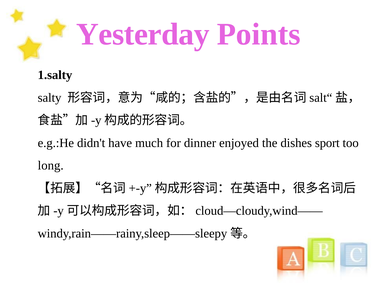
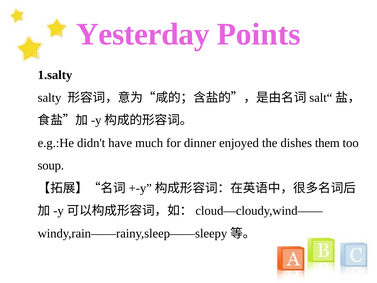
sport: sport -> them (327, 143)
long: long -> soup (51, 165)
